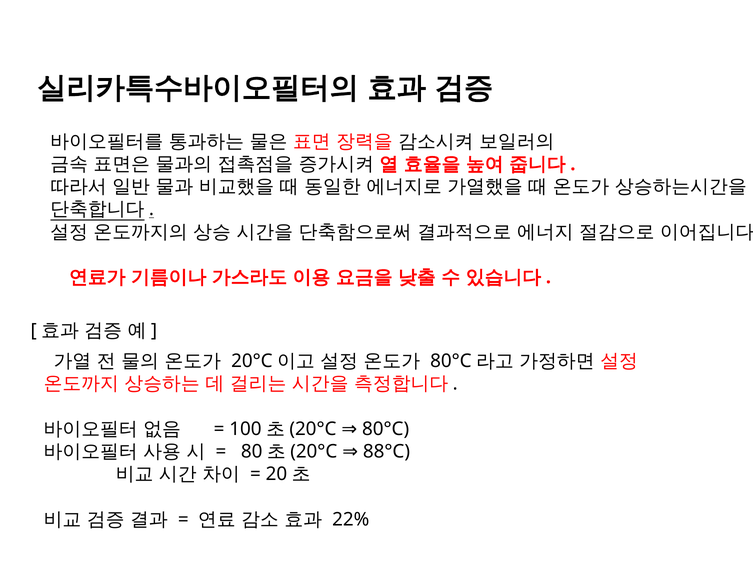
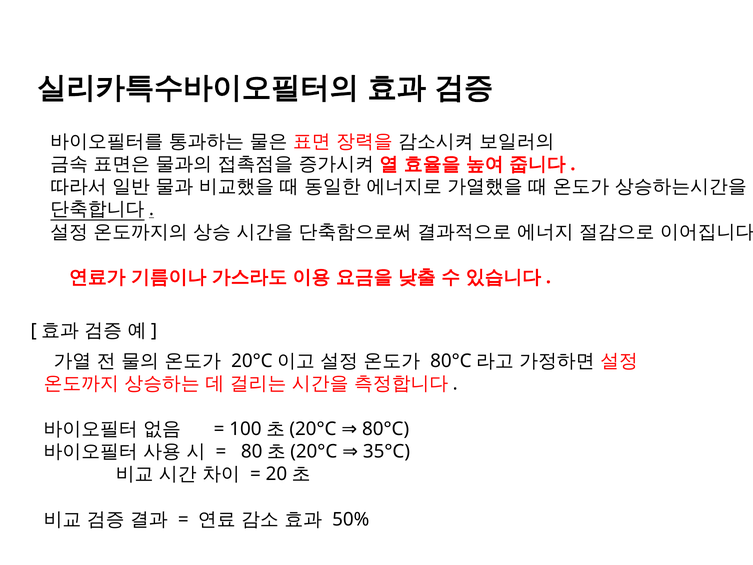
88°C: 88°C -> 35°C (386, 451)
22%: 22% -> 50% (351, 519)
